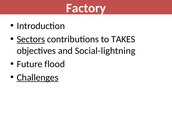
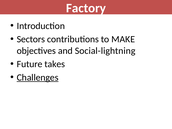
Sectors underline: present -> none (31, 39)
TAKES: TAKES -> MAKE (123, 39)
flood: flood -> takes (55, 64)
